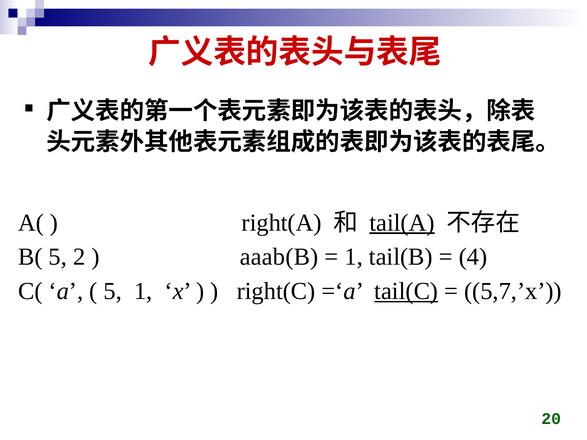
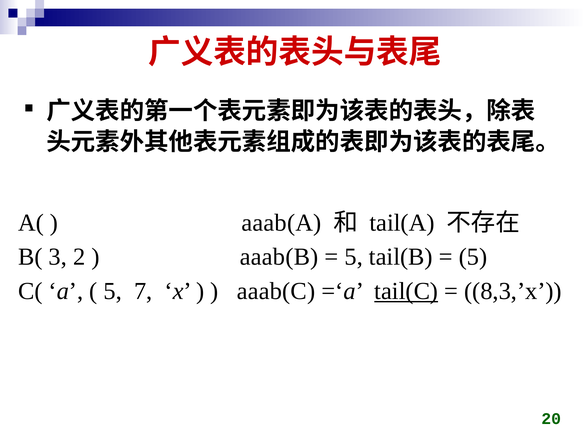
right(A: right(A -> aaab(A (281, 223)
tail(A underline: present -> none (402, 223)
B( 5: 5 -> 3 (58, 257)
1: 1 -> 5 (354, 257)
4: 4 -> 5 (473, 257)
5 1: 1 -> 7 (143, 291)
right(C: right(C -> aaab(C (276, 291)
5,7,’x: 5,7,’x -> 8,3,’x (513, 291)
